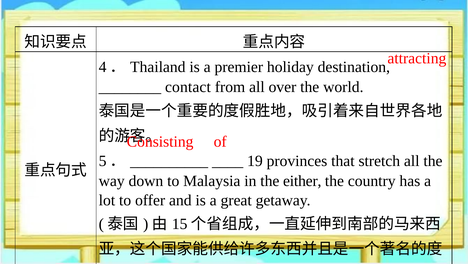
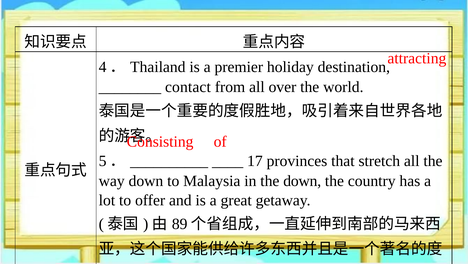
19: 19 -> 17 (255, 160)
the either: either -> down (302, 181)
15: 15 -> 89 (180, 224)
